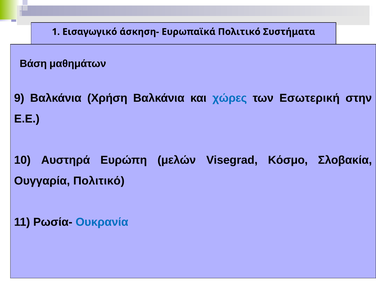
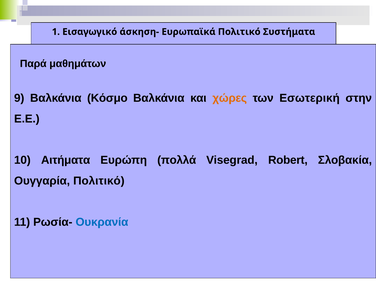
Βάση: Βάση -> Παρά (33, 64)
Χρήση: Χρήση -> Κόσμο (107, 98)
χώρες colour: blue -> orange (230, 98)
Αυστηρά: Αυστηρά -> Αιτήματα (66, 160)
μελών: μελών -> πολλά (177, 160)
Κόσμο: Κόσμο -> Robert (288, 160)
